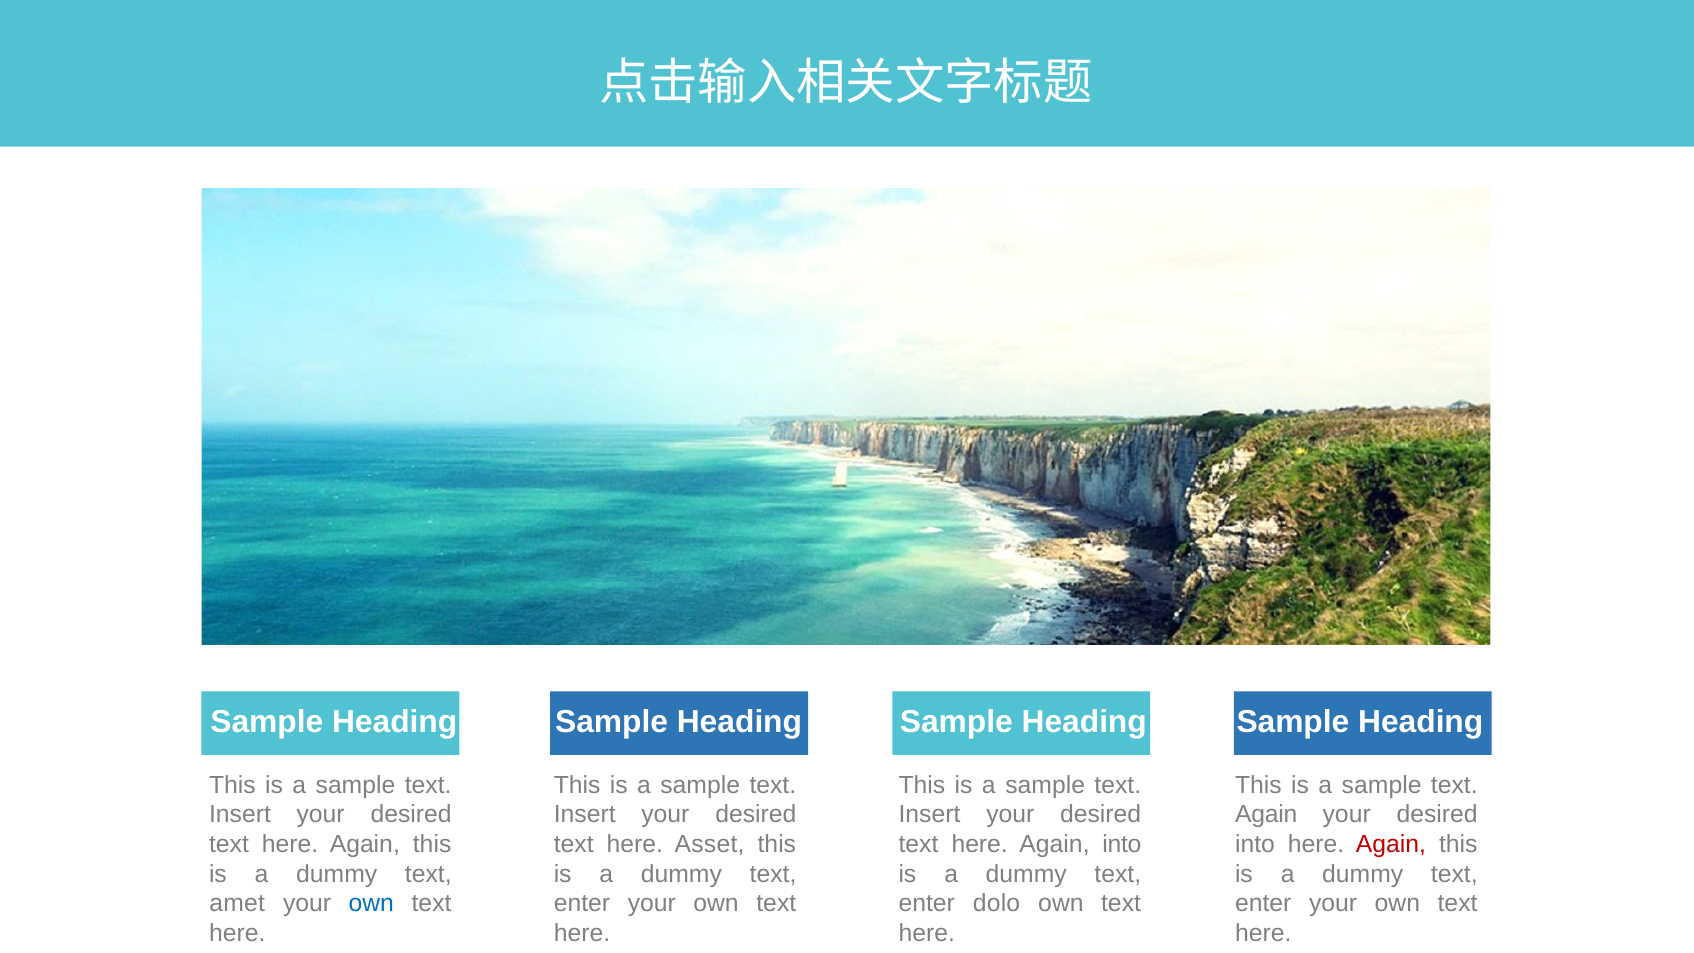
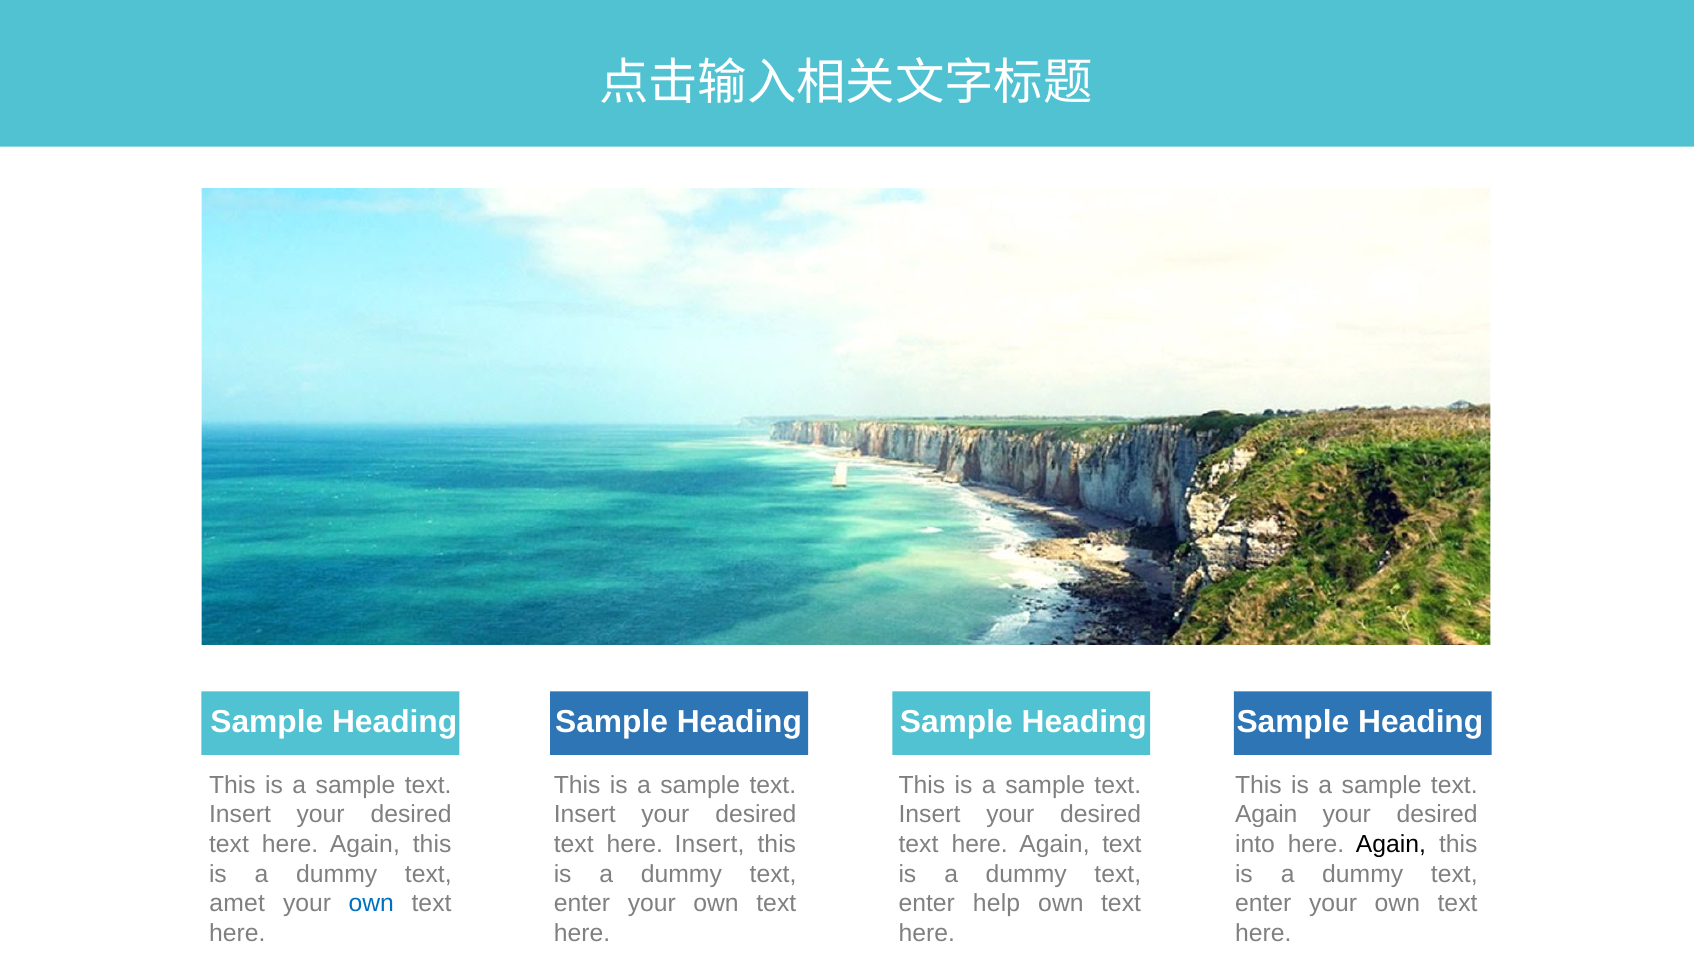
here Asset: Asset -> Insert (710, 845)
Again into: into -> text (1122, 845)
Again colour: red -> black (1391, 845)
dolo: dolo -> help (997, 904)
